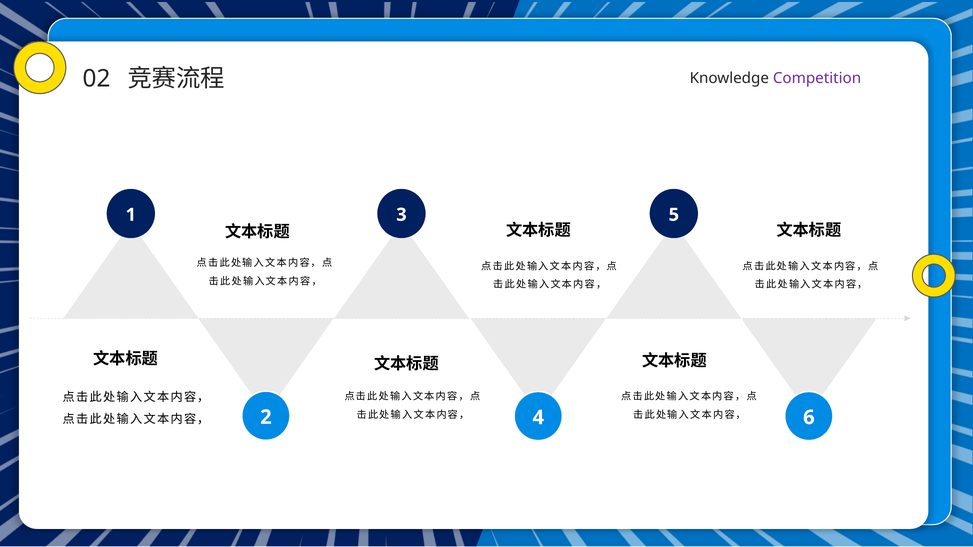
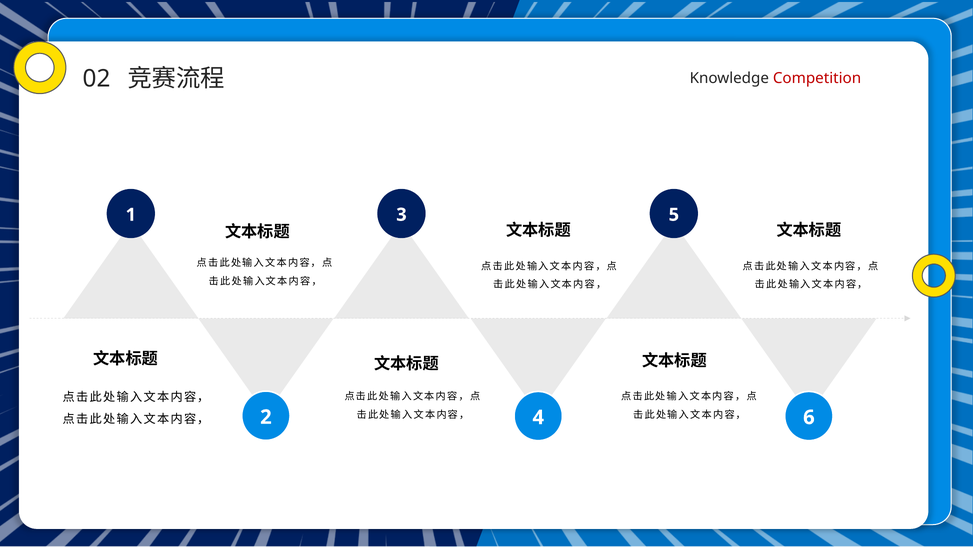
Competition colour: purple -> red (817, 78)
